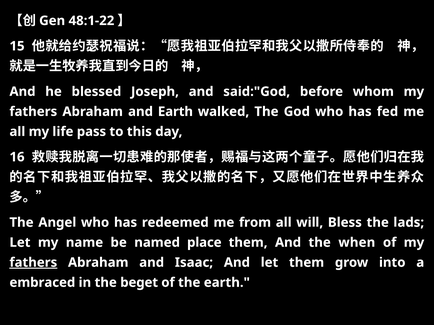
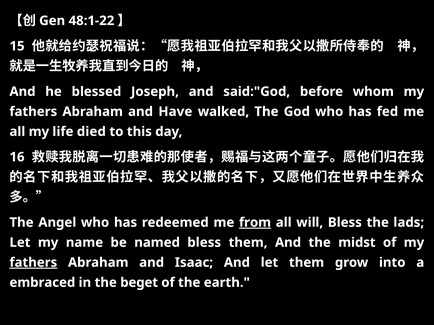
and Earth: Earth -> Have (175, 112)
pass: pass -> died (91, 132)
from underline: none -> present (255, 223)
named place: place -> bless (204, 243)
when: when -> midst (357, 243)
